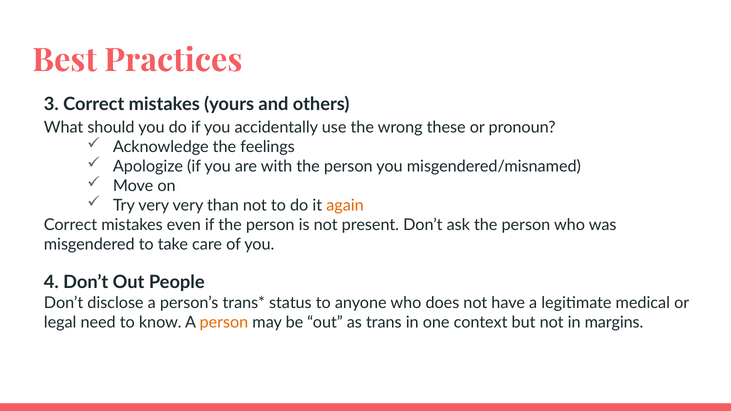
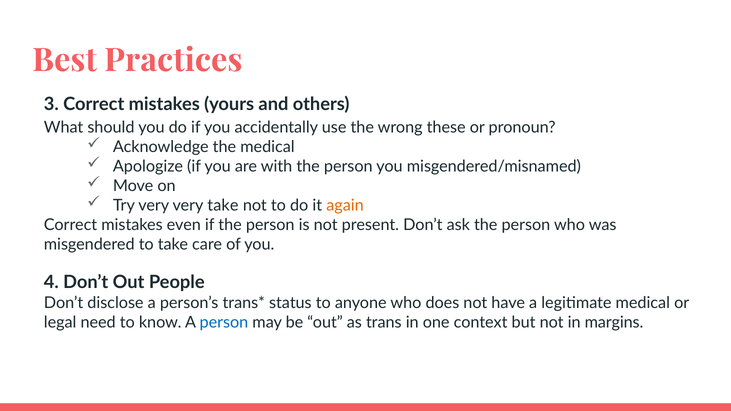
the feelings: feelings -> medical (267, 147)
very than: than -> take (223, 206)
person colour: orange -> blue (224, 323)
